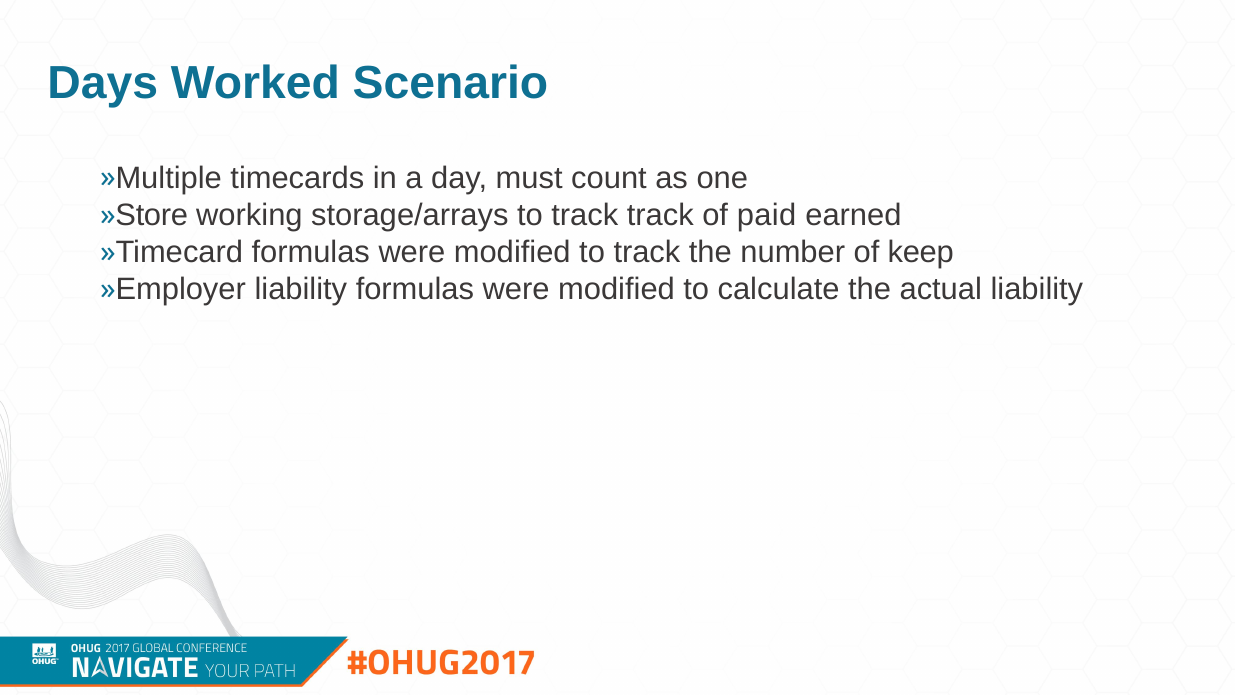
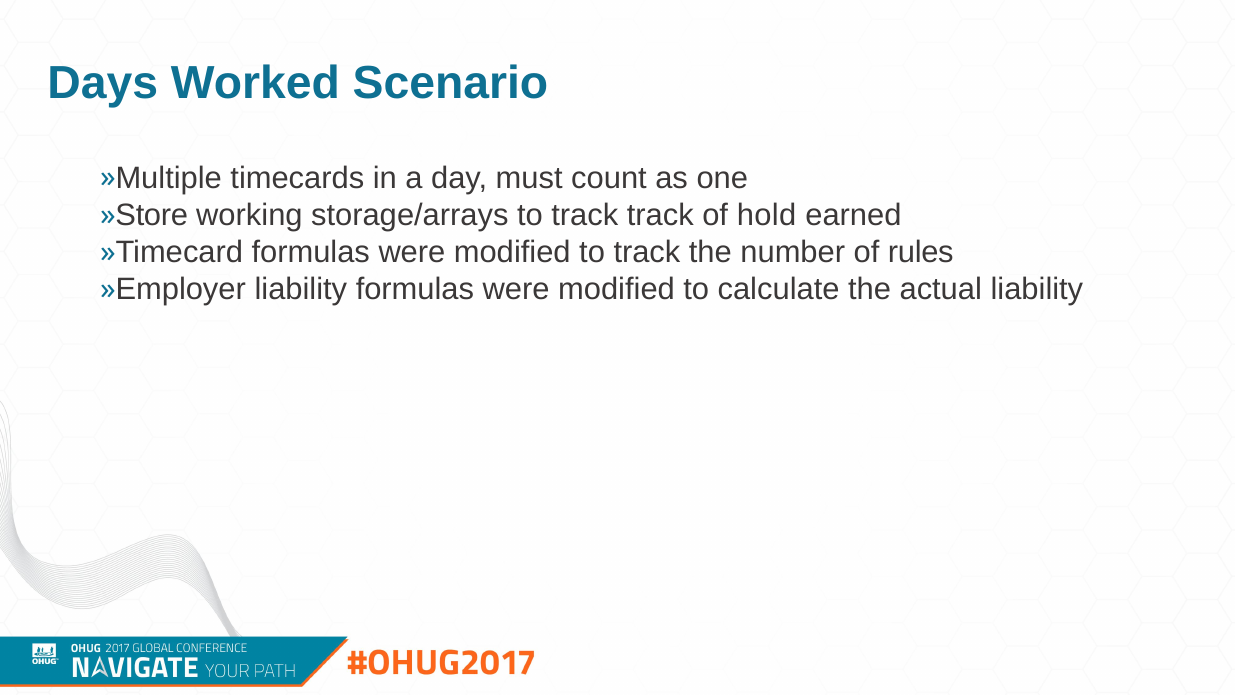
paid: paid -> hold (767, 215)
keep: keep -> rules (921, 252)
